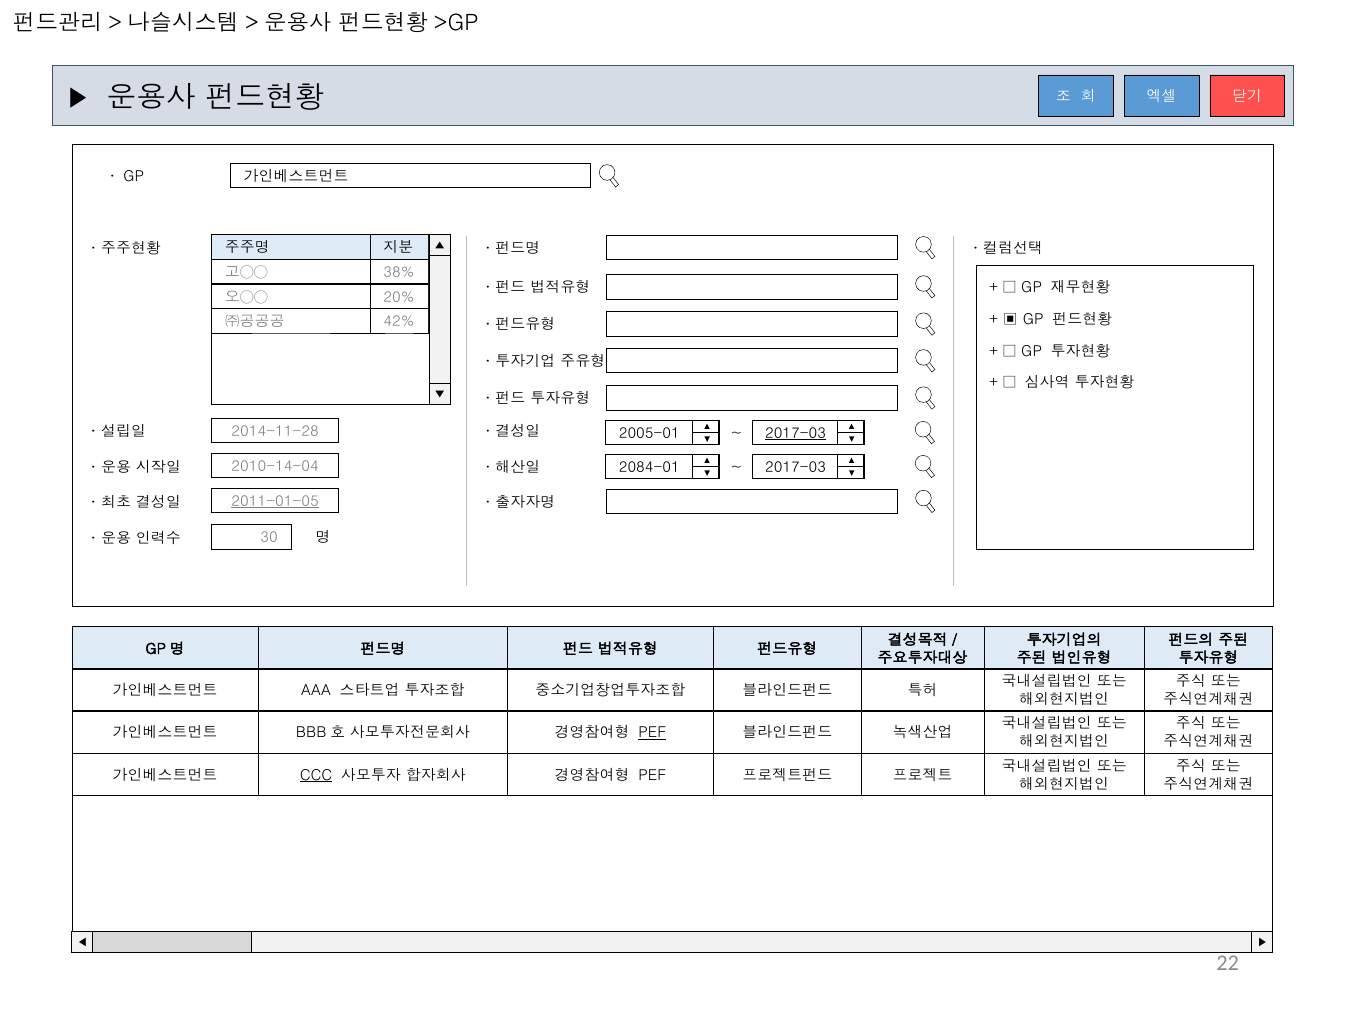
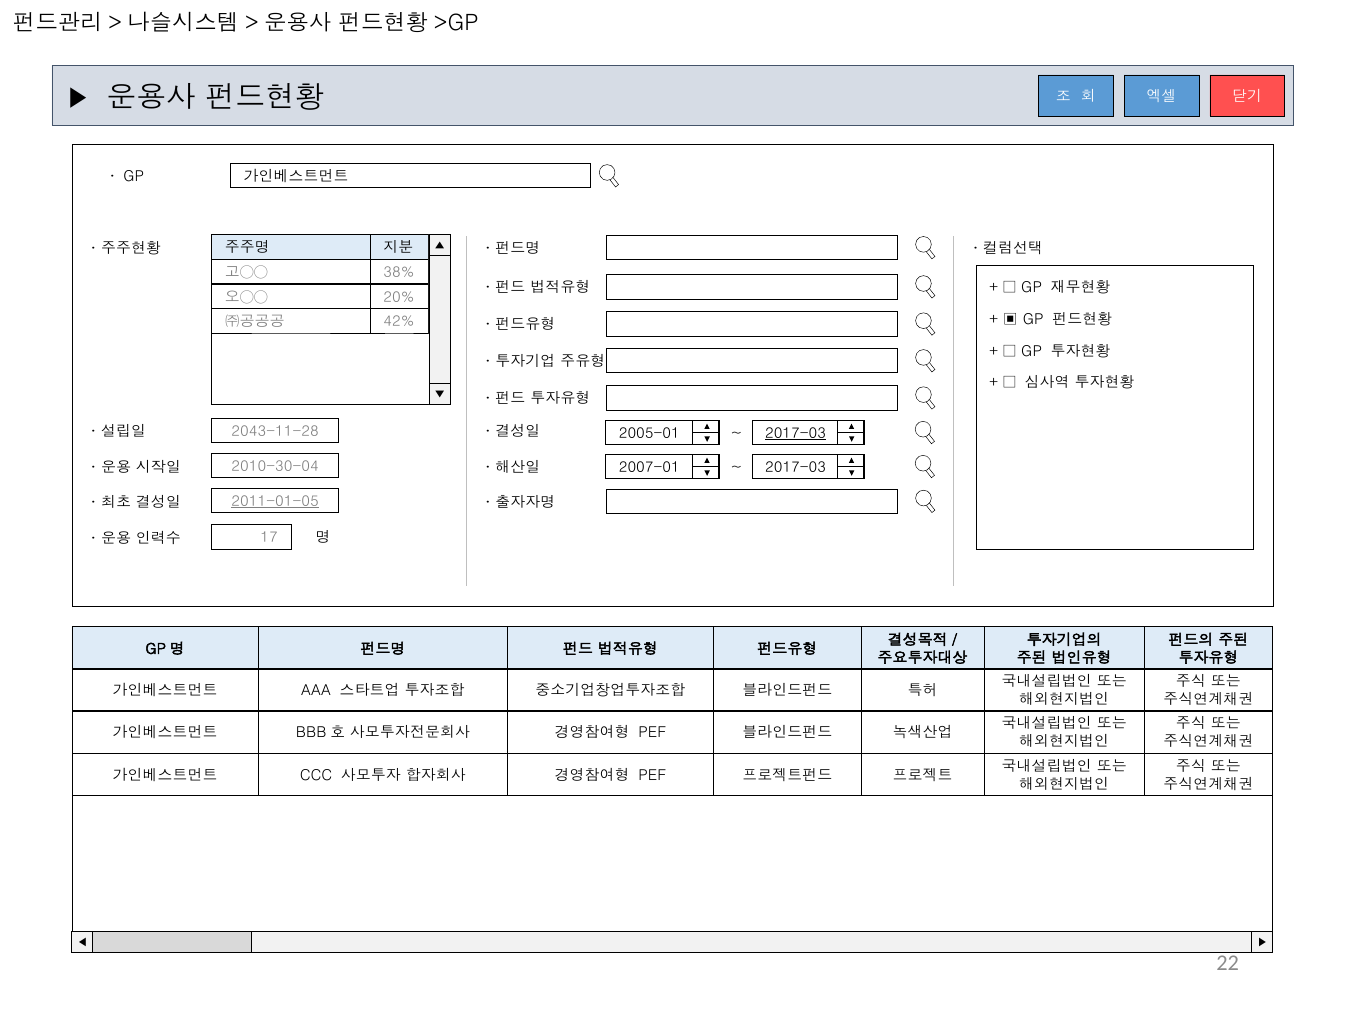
2014-11-28: 2014-11-28 -> 2043-11-28 (275, 431)
2084-01: 2084-01 -> 2007-01 (649, 467)
2010-14-04: 2010-14-04 -> 2010-30-04 (275, 466)
30: 30 -> 17 (269, 537)
PEF underline: present -> none (652, 733)
CCC underline: present -> none (316, 775)
